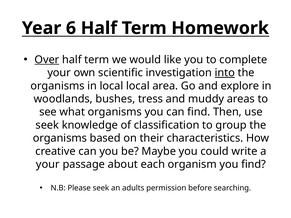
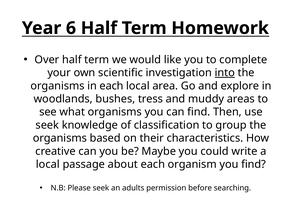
Over underline: present -> none (47, 60)
in local: local -> each (112, 86)
your: your -> local (48, 165)
